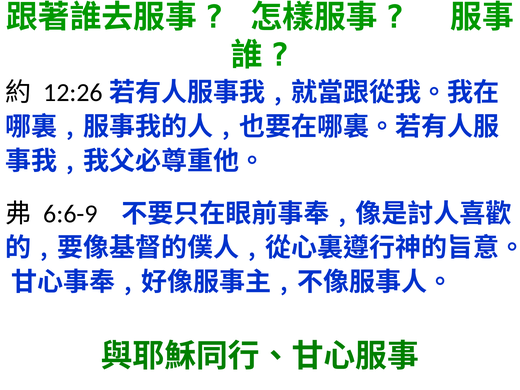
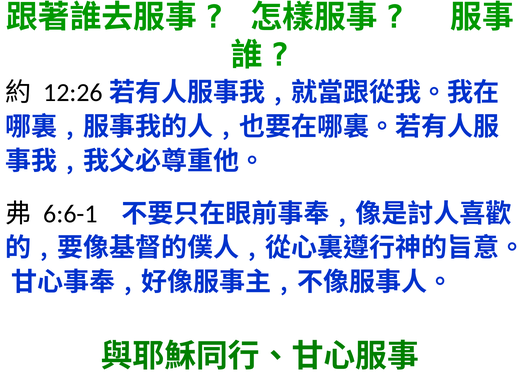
6:6-9: 6:6-9 -> 6:6-1 (70, 214)
